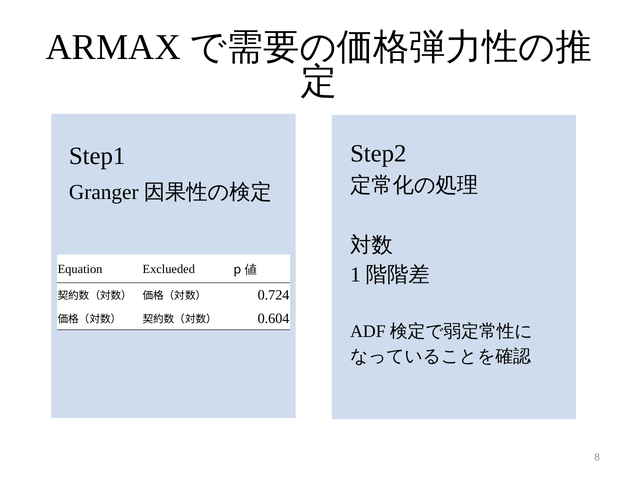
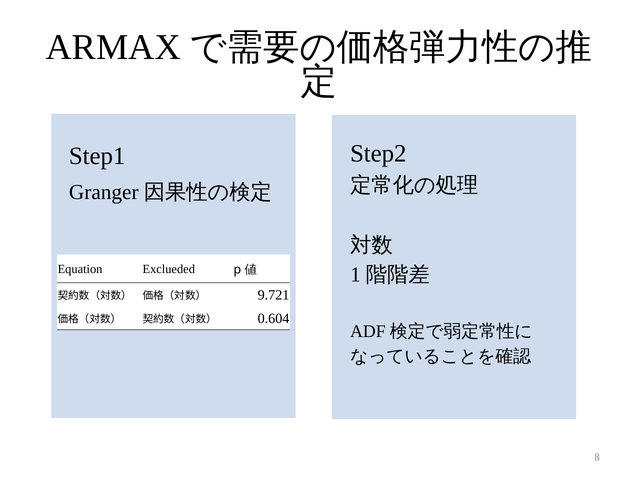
0.724: 0.724 -> 9.721 (274, 295)
